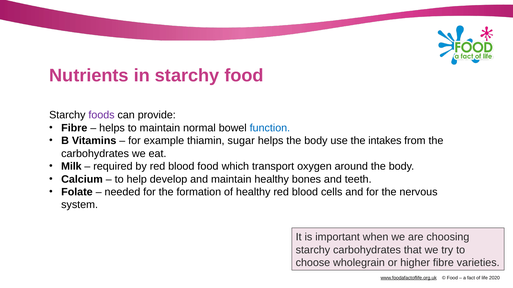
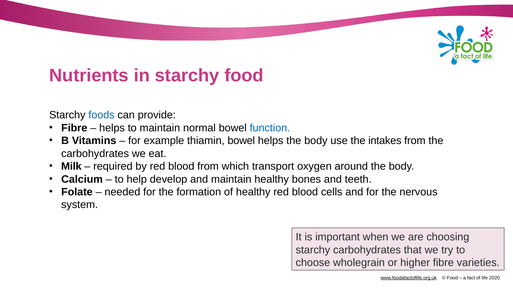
foods colour: purple -> blue (102, 115)
thiamin sugar: sugar -> bowel (241, 141)
blood food: food -> from (208, 167)
